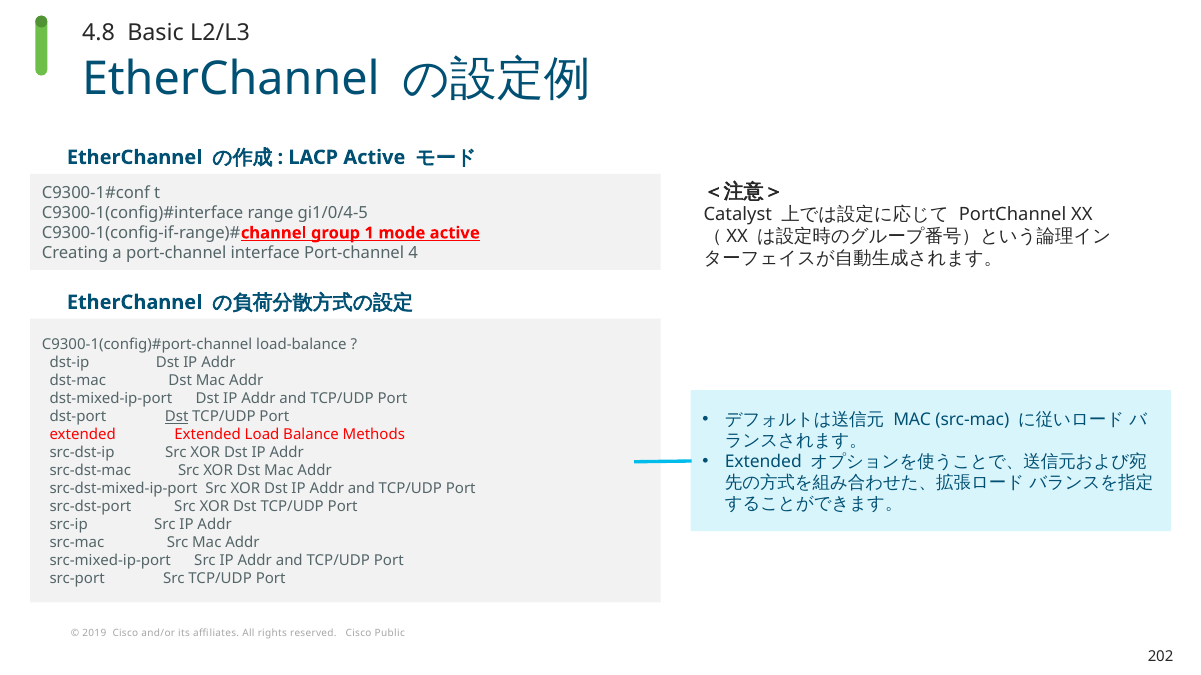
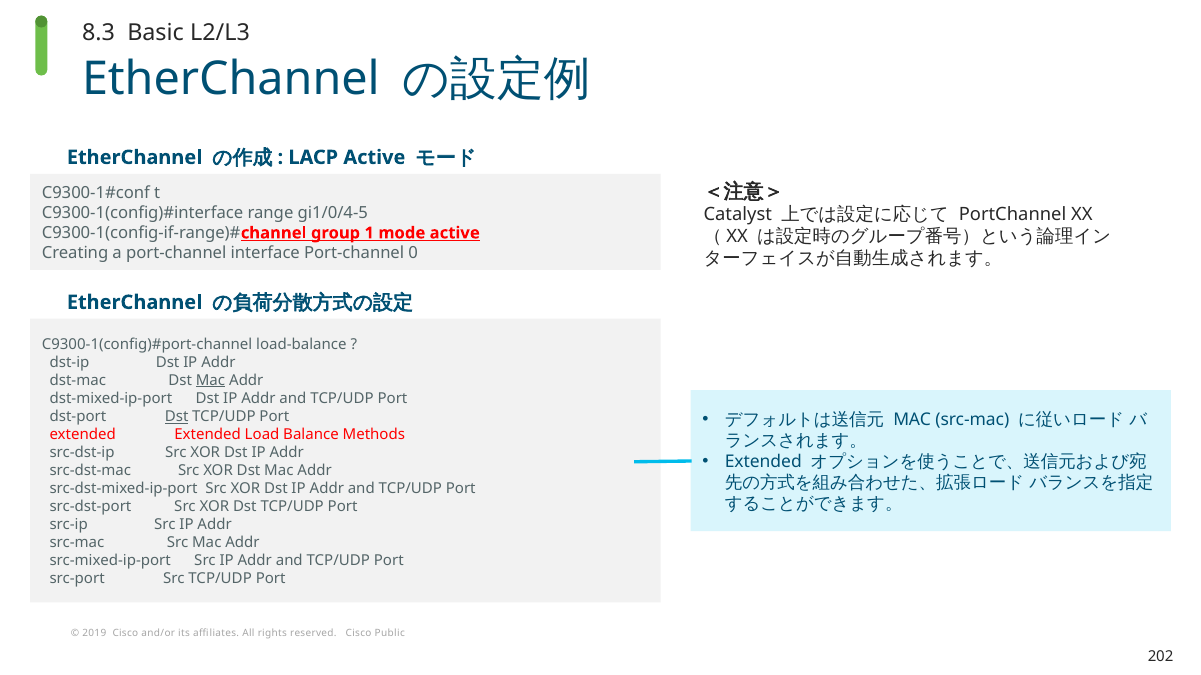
4.8: 4.8 -> 8.3 (99, 32)
4: 4 -> 0 (413, 253)
Mac underline: none -> present (211, 381)
